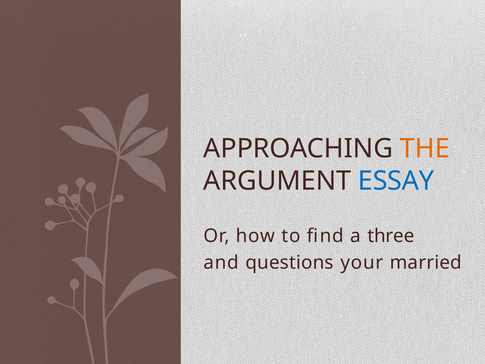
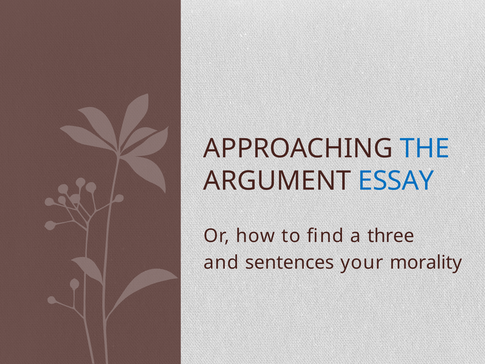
THE colour: orange -> blue (425, 148)
questions: questions -> sentences (290, 263)
married: married -> morality (426, 263)
